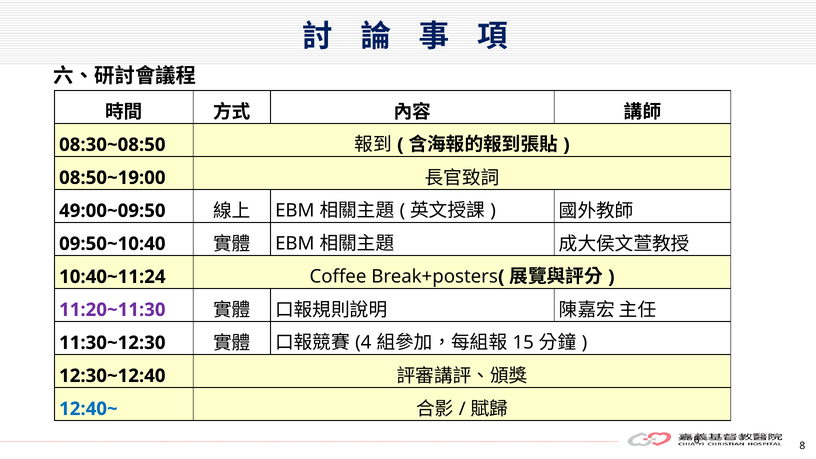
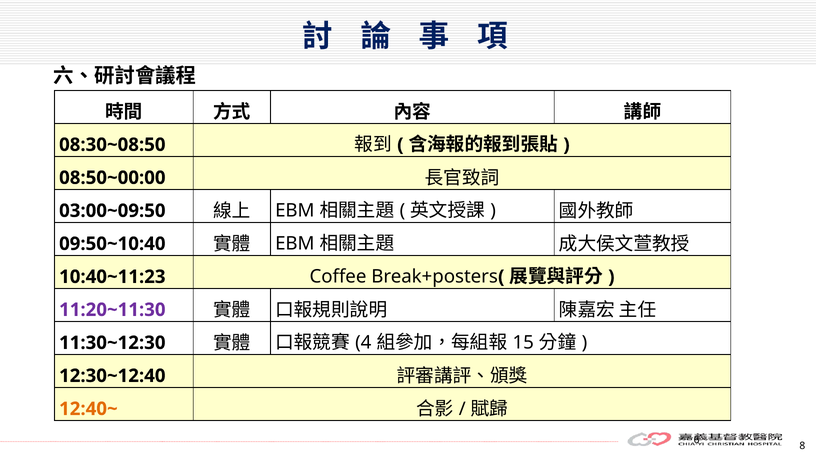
08:50~19:00: 08:50~19:00 -> 08:50~00:00 (112, 178)
49:00~09:50: 49:00~09:50 -> 03:00~09:50 (112, 211)
10:40~11:24: 10:40~11:24 -> 10:40~11:23 (112, 277)
12:40~ colour: blue -> orange (88, 409)
